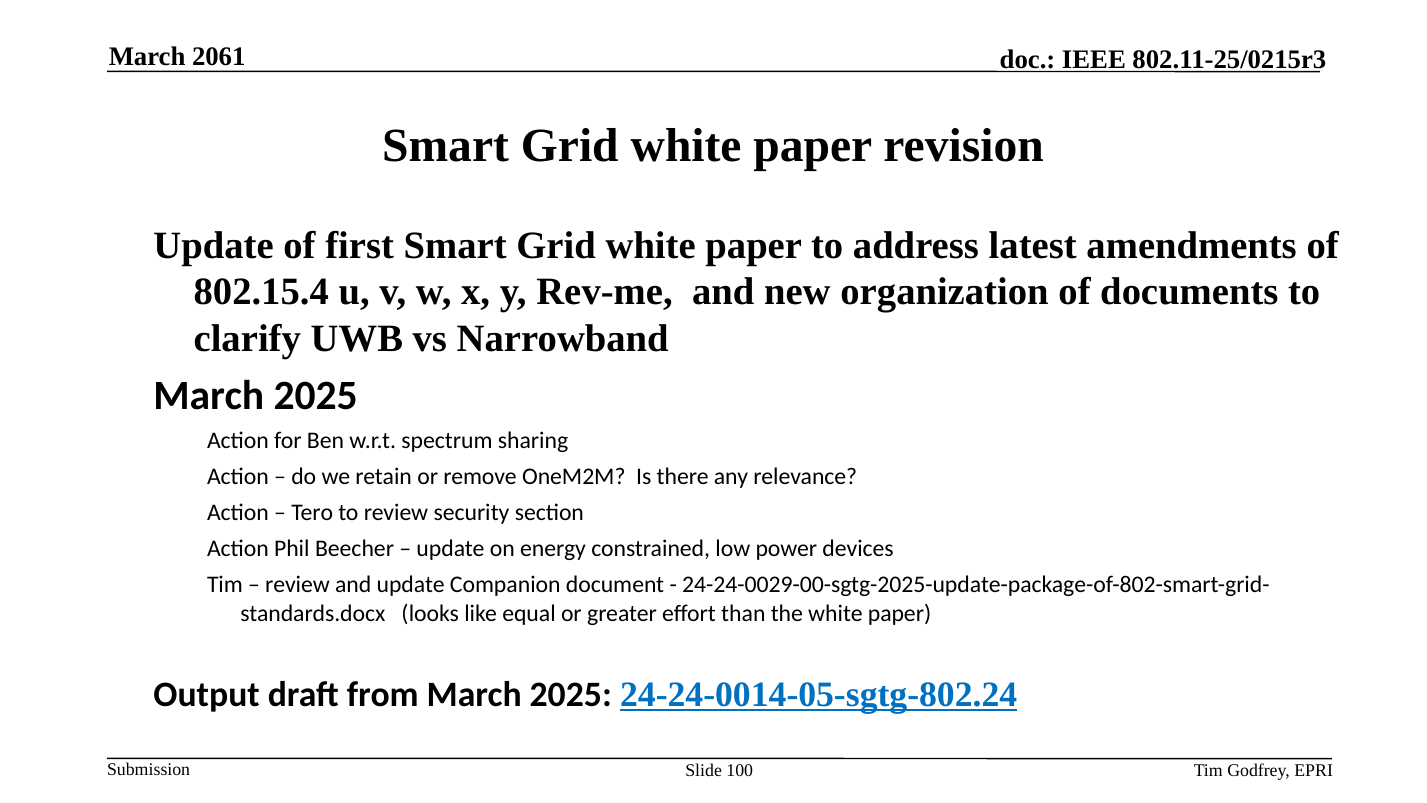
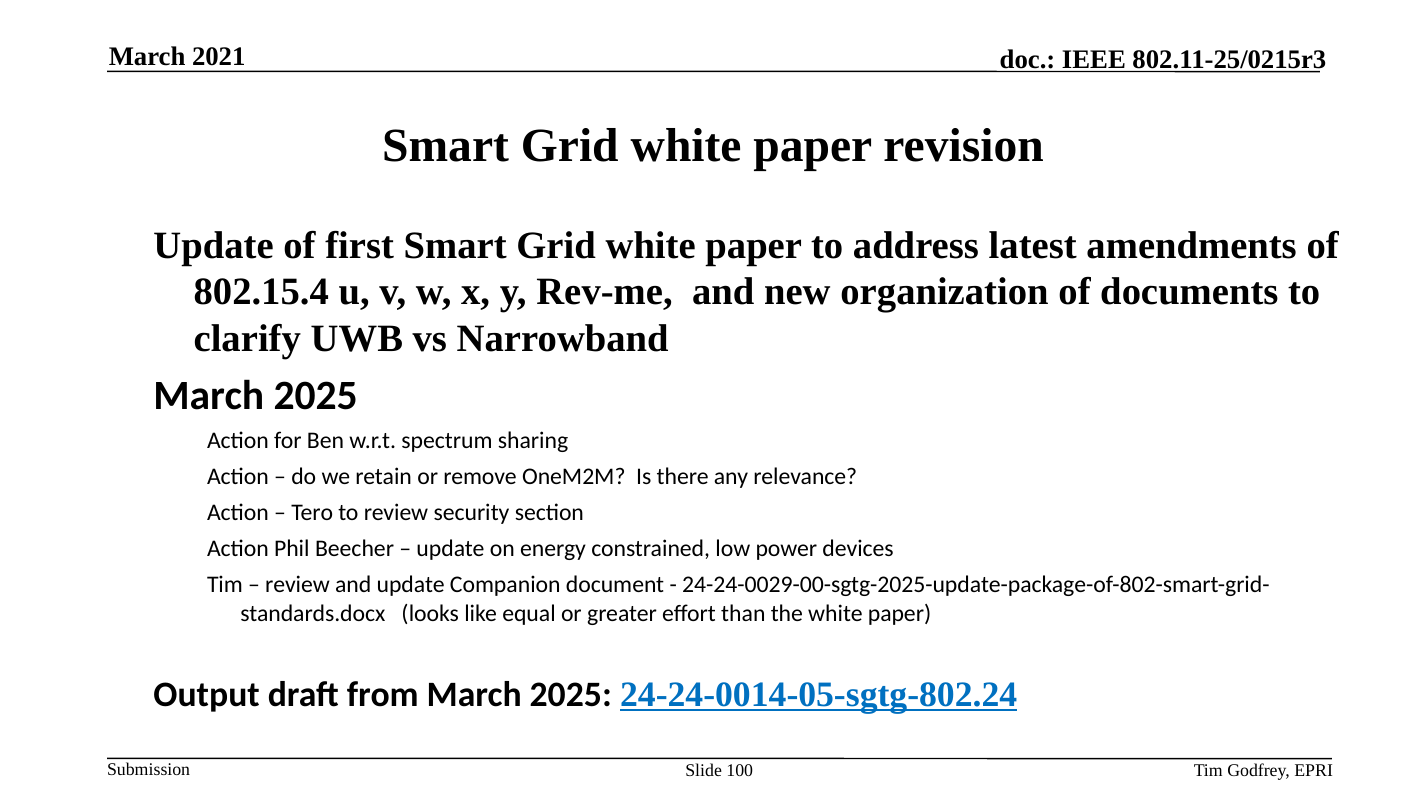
2061: 2061 -> 2021 (219, 57)
